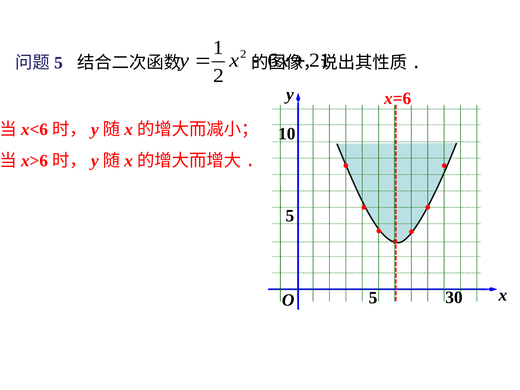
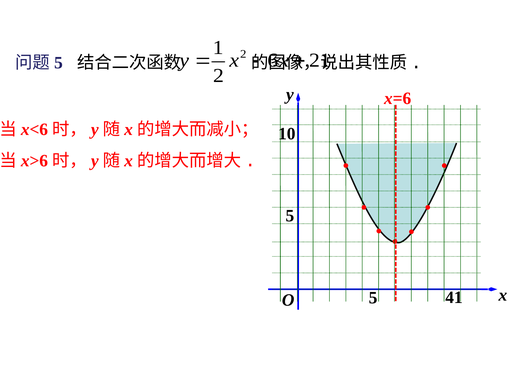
30: 30 -> 41 (454, 297)
